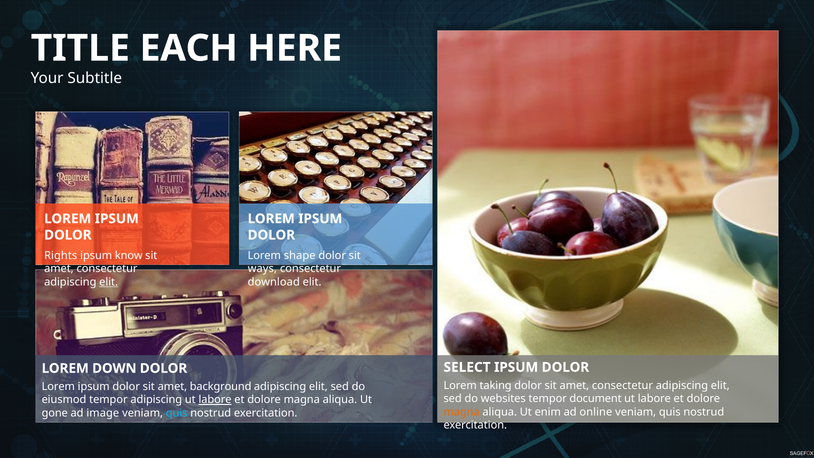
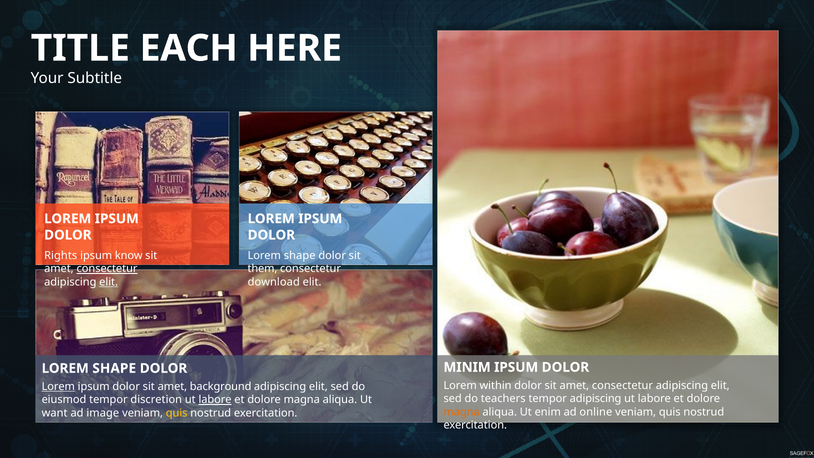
consectetur underline: none -> present (107, 269)
ways: ways -> them (262, 269)
SELECT: SELECT -> MINIM (467, 367)
DOWN: DOWN -> SHAPE (114, 368)
taking: taking -> within (496, 385)
Lorem underline: none -> present (58, 386)
websites: websites -> teachers (503, 399)
tempor document: document -> adipiscing (596, 399)
tempor adipiscing: adipiscing -> discretion (156, 400)
gone: gone -> want (55, 413)
quis colour: light blue -> yellow (177, 413)
